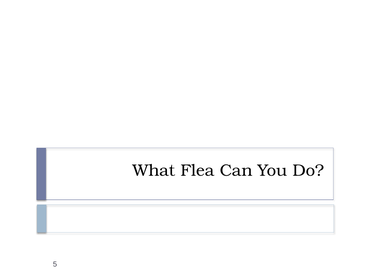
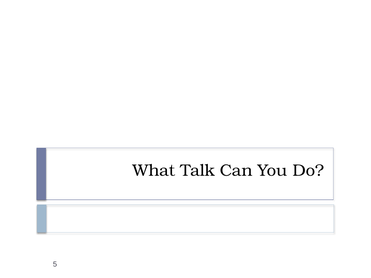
Flea: Flea -> Talk (198, 171)
